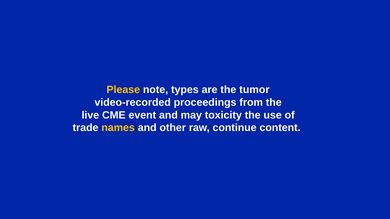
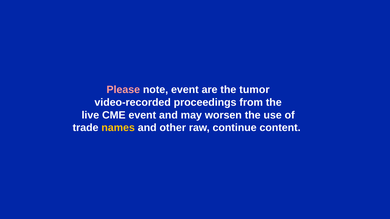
Please colour: yellow -> pink (123, 90)
note types: types -> event (185, 90)
toxicity: toxicity -> worsen (223, 115)
